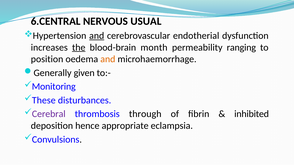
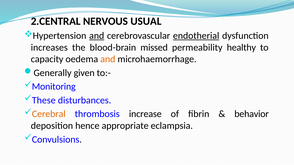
6.CENTRAL: 6.CENTRAL -> 2.CENTRAL (56, 21)
endotherial underline: none -> present (196, 36)
the underline: present -> none (79, 47)
month: month -> missed (154, 47)
ranging: ranging -> healthy (241, 47)
position: position -> capacity (47, 59)
Cerebral colour: purple -> orange (49, 114)
through: through -> increase (145, 114)
inhibited: inhibited -> behavior (252, 114)
